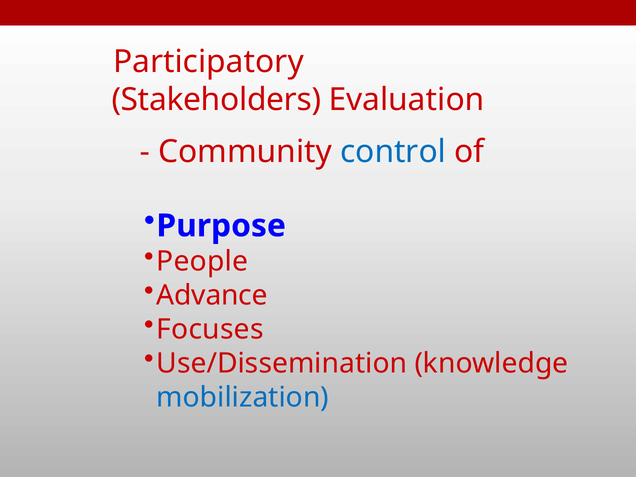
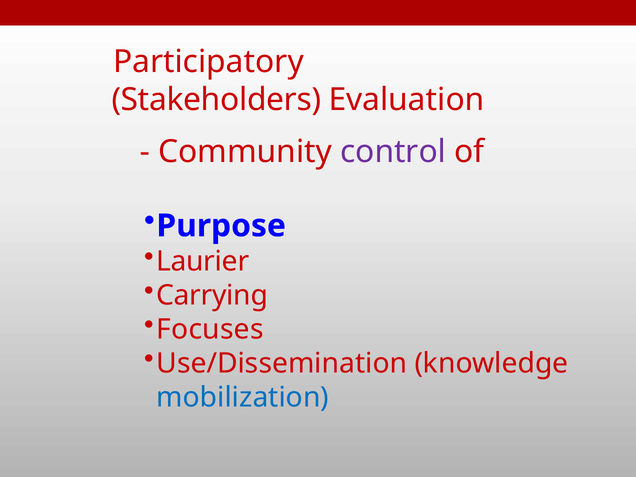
control colour: blue -> purple (393, 152)
People: People -> Laurier (203, 262)
Advance: Advance -> Carrying (212, 296)
